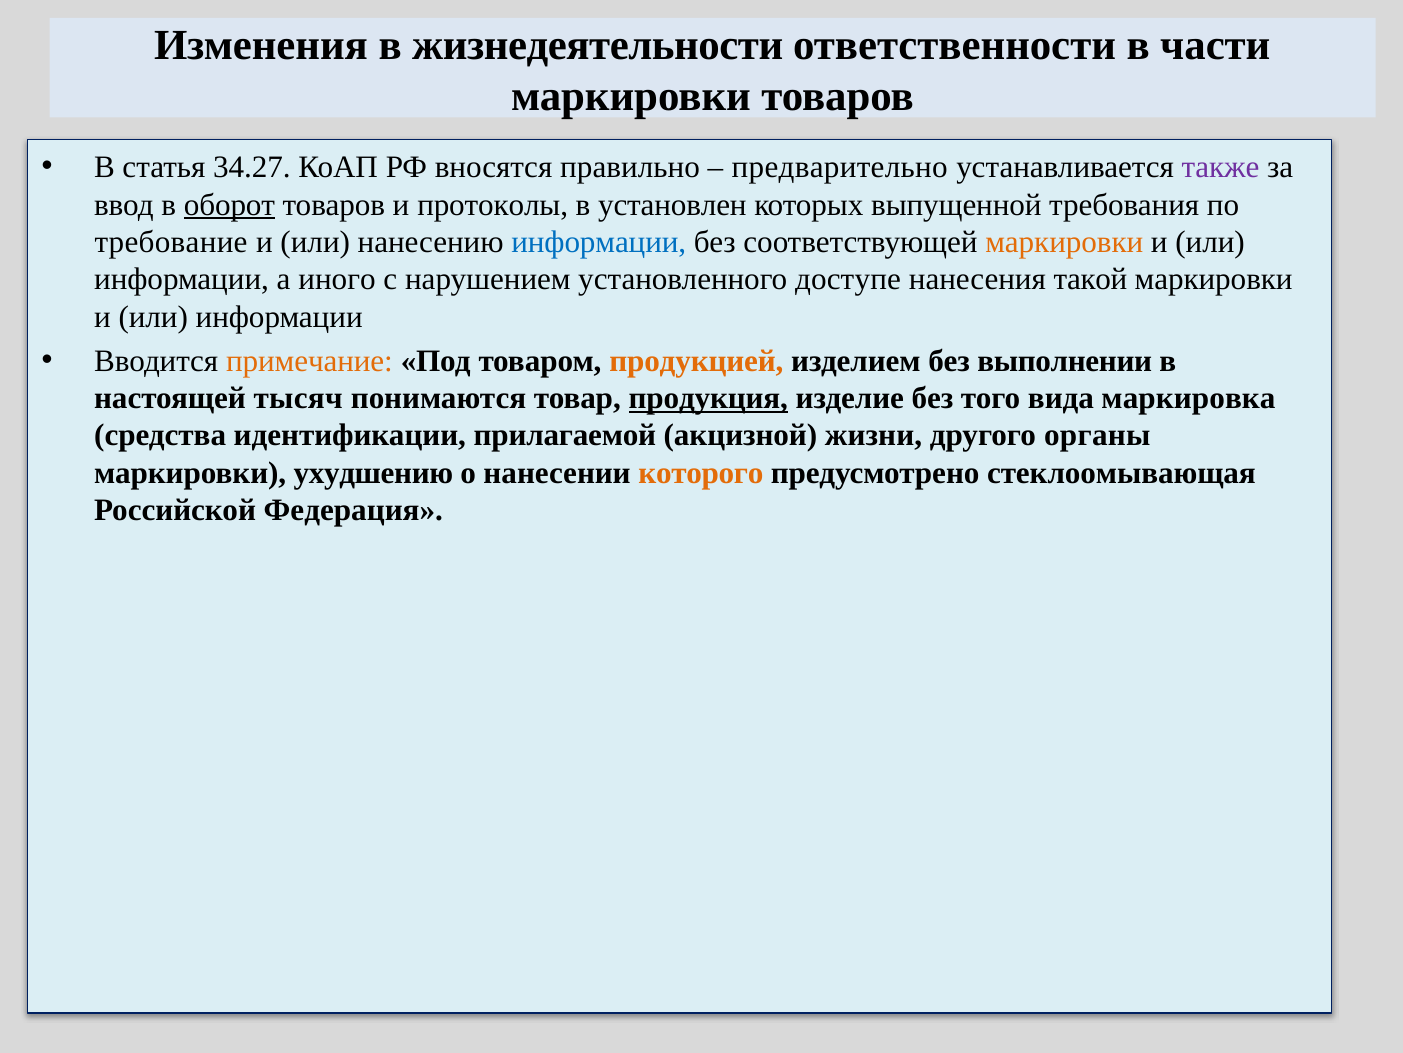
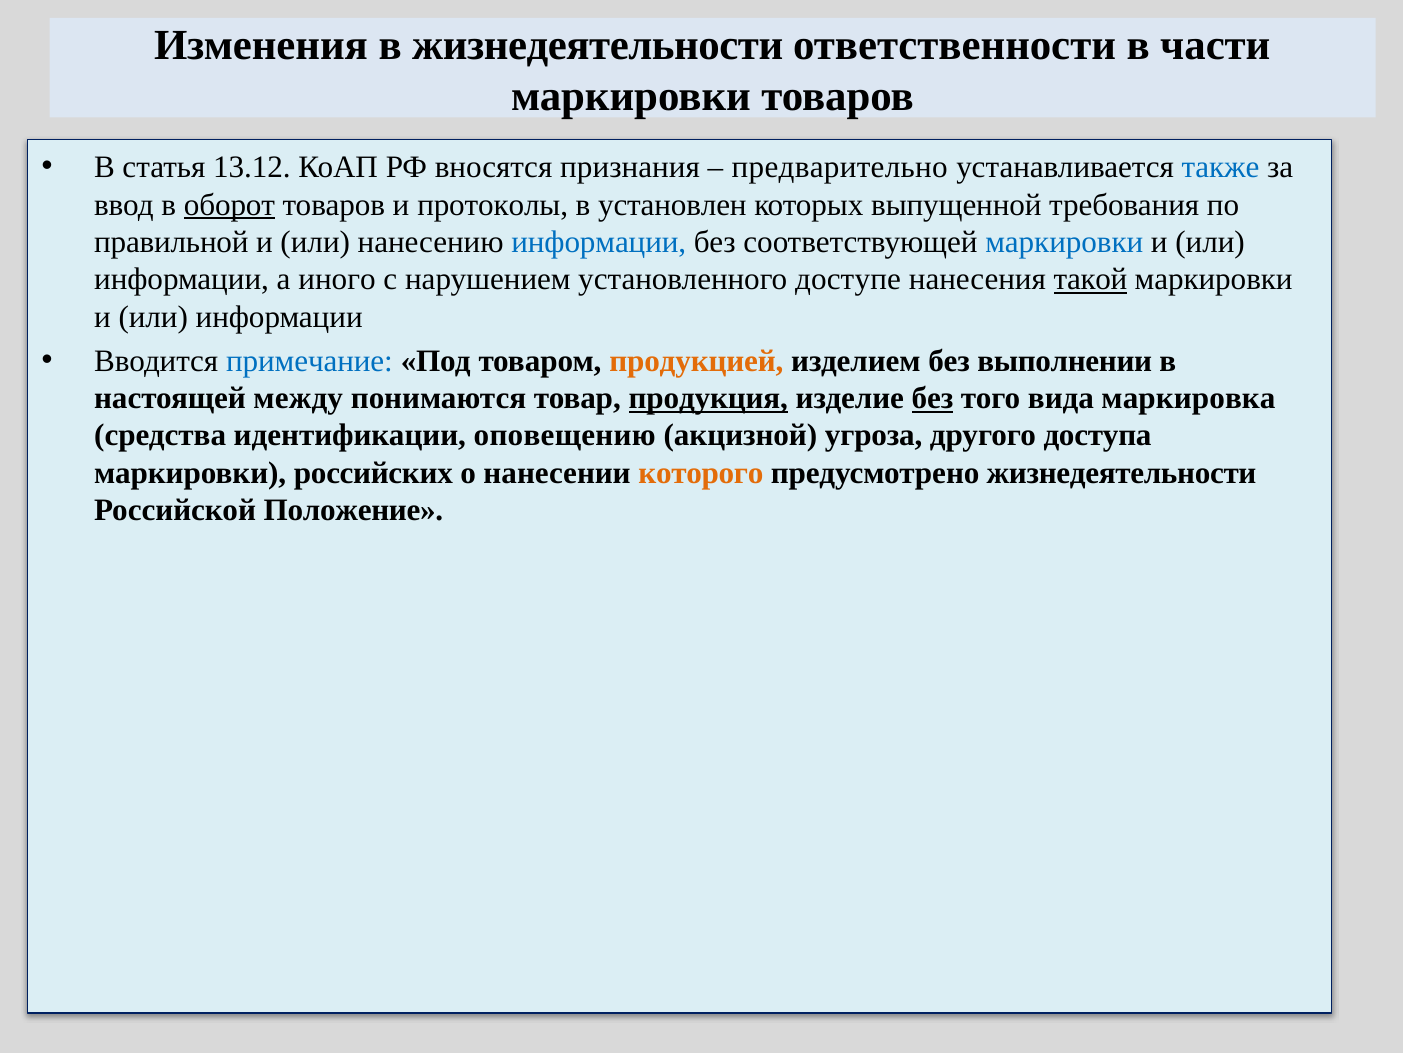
34.27: 34.27 -> 13.12 (252, 167)
правильно: правильно -> признания (630, 167)
также colour: purple -> blue (1221, 167)
требование: требование -> правильной (171, 242)
маркировки colour: orange -> blue (1064, 242)
такой underline: none -> present (1091, 279)
примечание colour: orange -> blue (309, 361)
тысяч: тысяч -> между (298, 398)
без underline: none -> present (932, 398)
прилагаемой: прилагаемой -> оповещению (565, 435)
жизни: жизни -> угроза (874, 435)
органы: органы -> доступа (1098, 435)
ухудшению: ухудшению -> российских (373, 473)
предусмотрено стеклоомывающая: стеклоомывающая -> жизнедеятельности (1122, 473)
Федерация: Федерация -> Положение (354, 510)
